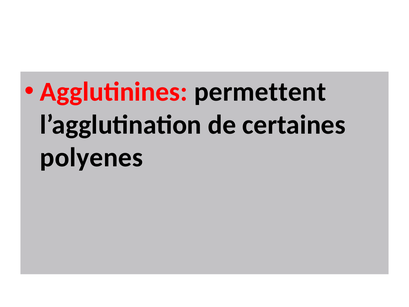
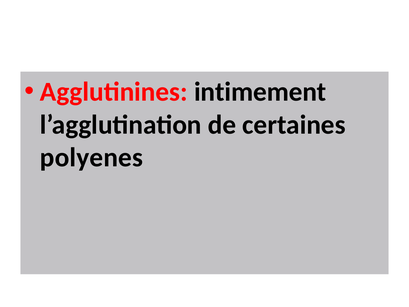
permettent: permettent -> intimement (260, 92)
